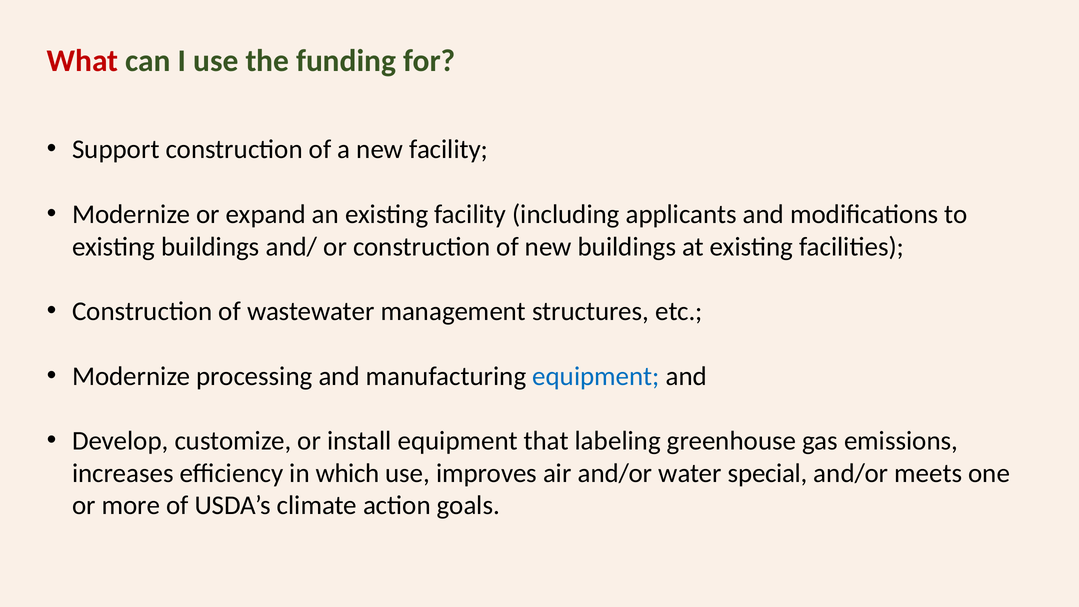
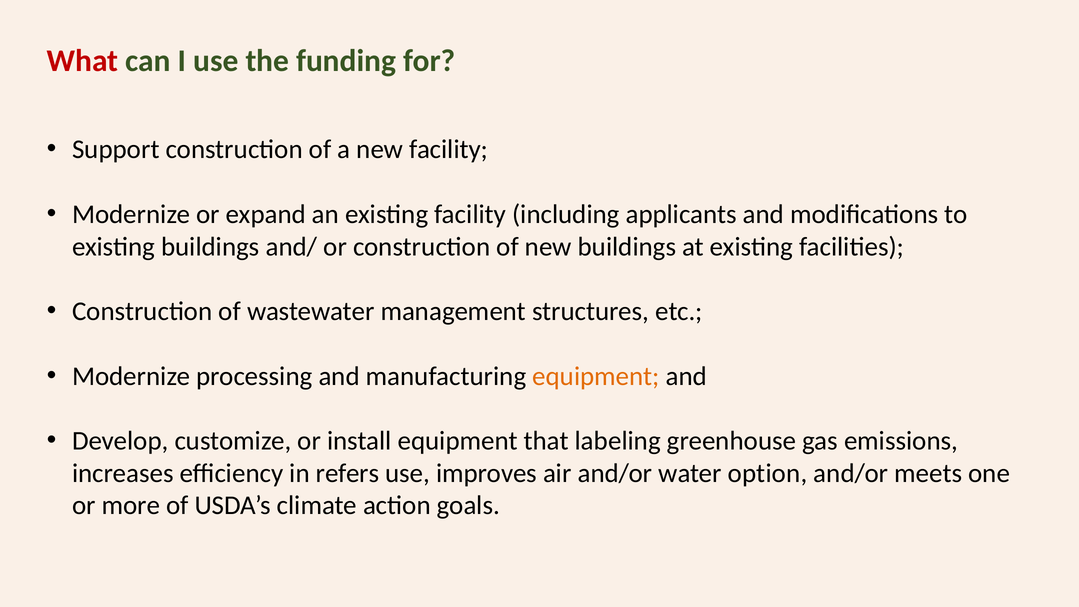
equipment colour: blue -> orange (596, 376)
which: which -> refers (348, 473)
special: special -> option (768, 473)
